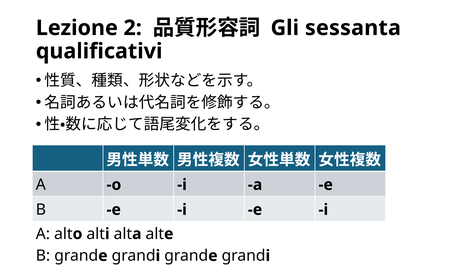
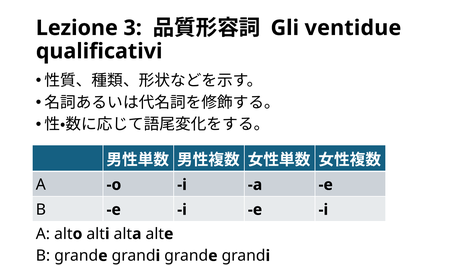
2: 2 -> 3 (133, 28)
sessanta: sessanta -> ventidue (353, 28)
